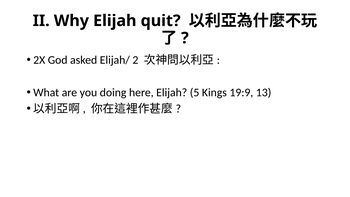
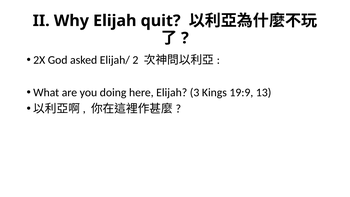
5: 5 -> 3 (195, 92)
